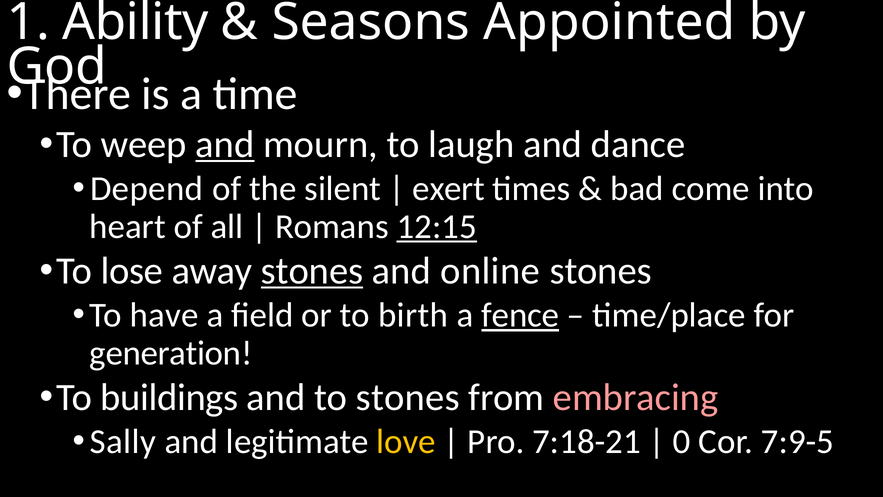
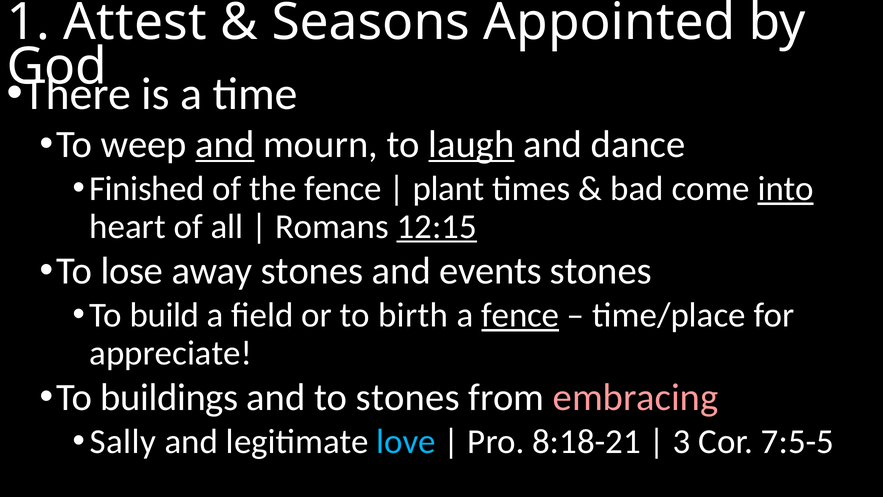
Ability: Ability -> Attest (135, 22)
laugh underline: none -> present (471, 144)
Depend: Depend -> Finished (147, 189)
the silent: silent -> fence (343, 189)
exert: exert -> plant (449, 189)
into underline: none -> present (786, 189)
stones underline: present -> none (312, 271)
online: online -> events (491, 271)
have: have -> build (164, 315)
generation: generation -> appreciate (171, 353)
love colour: yellow -> light blue (406, 441)
7:18-21: 7:18-21 -> 8:18-21 (587, 441)
0: 0 -> 3 (682, 441)
7:9-5: 7:9-5 -> 7:5-5 (798, 441)
